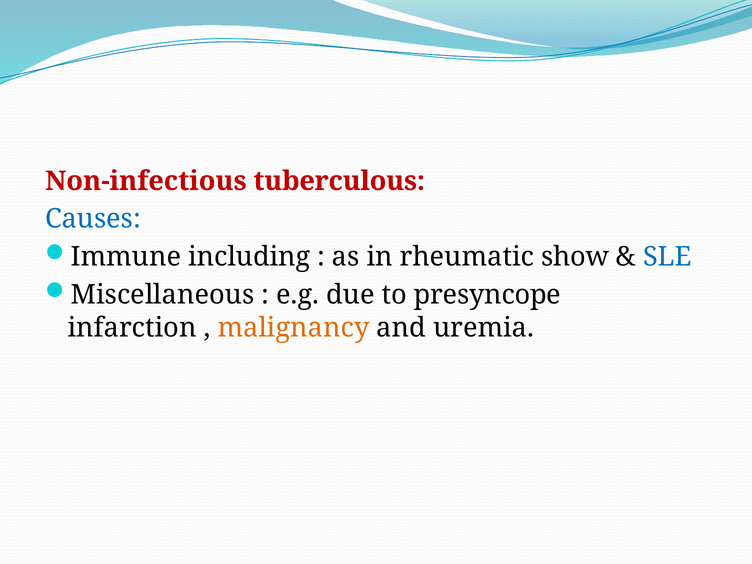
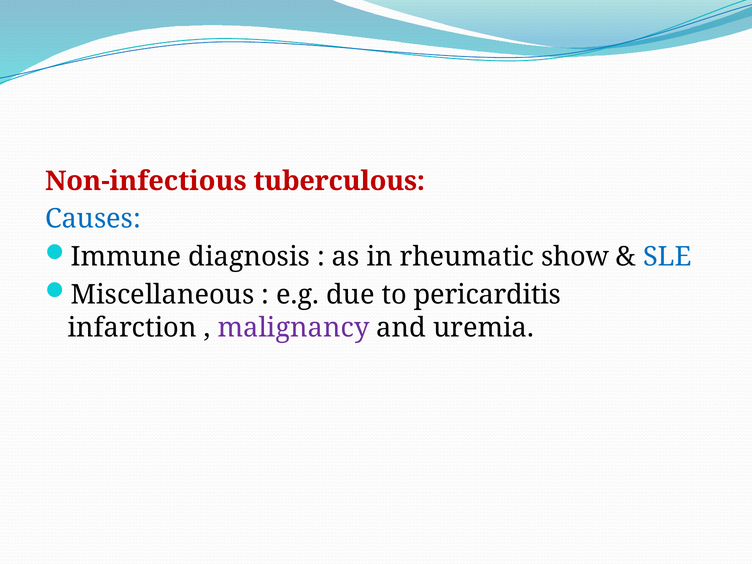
including: including -> diagnosis (249, 257)
presyncope: presyncope -> pericarditis (487, 295)
malignancy colour: orange -> purple (293, 328)
